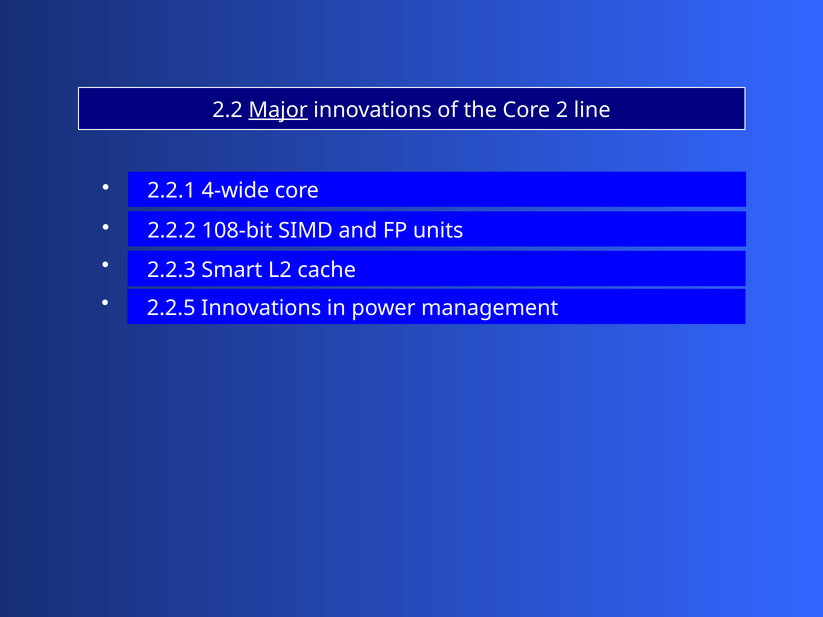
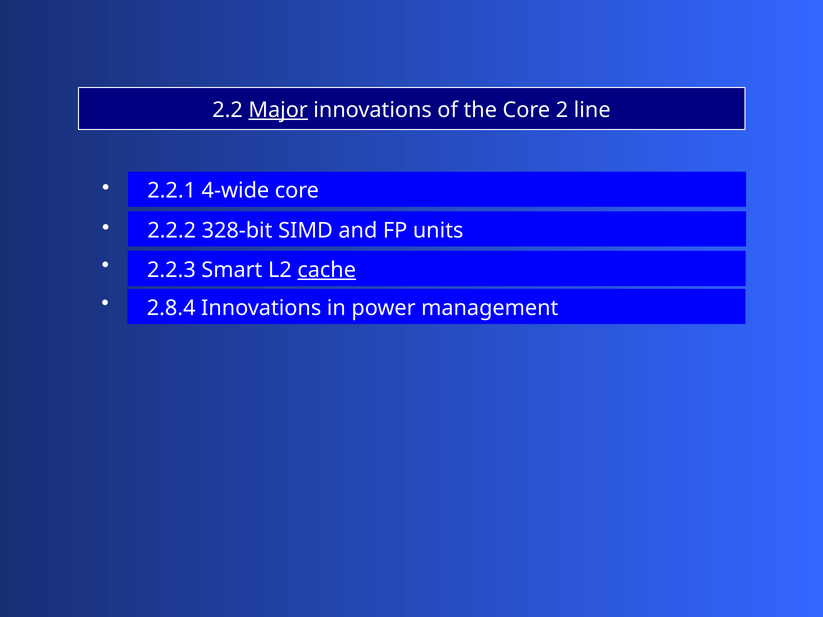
108-bit: 108-bit -> 328-bit (237, 231)
cache underline: none -> present (327, 270)
2.2.5: 2.2.5 -> 2.8.4 (171, 308)
